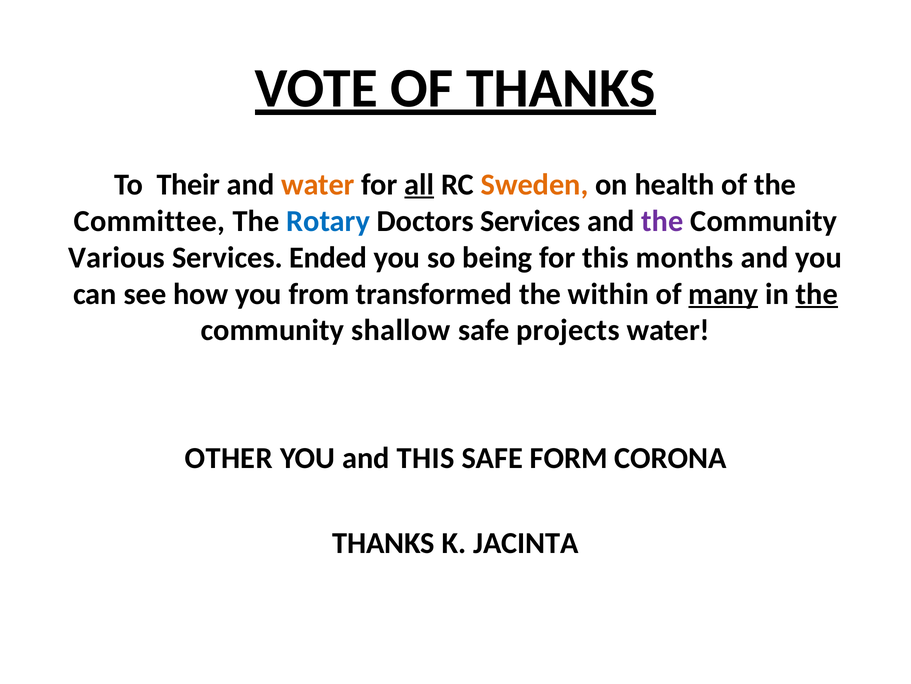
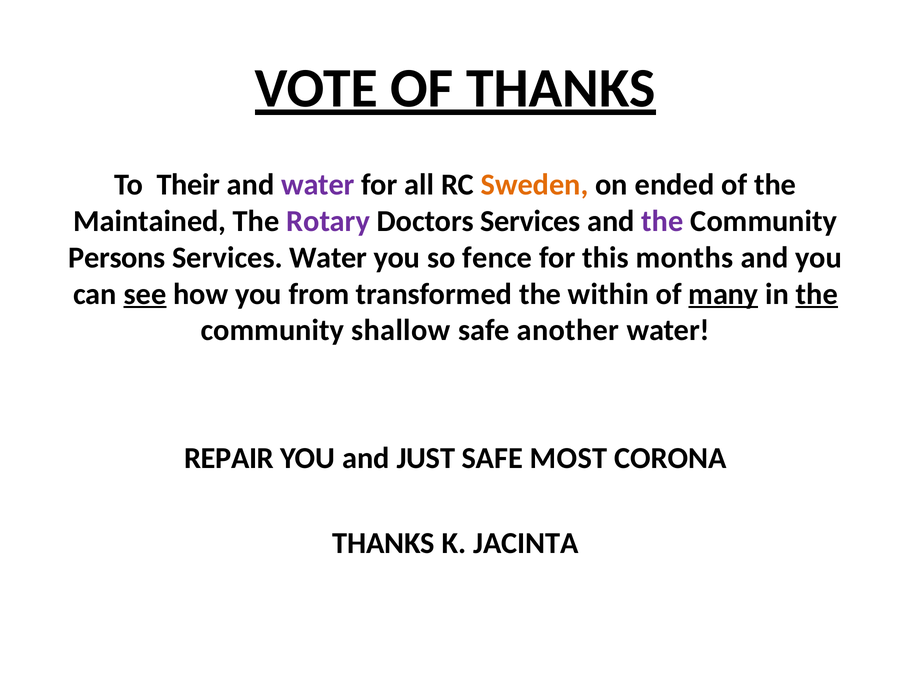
water colour: orange -> purple (318, 184)
all underline: present -> none (419, 184)
health: health -> ended (675, 184)
Committee: Committee -> Maintained (150, 221)
Rotary colour: blue -> purple (328, 221)
Various: Various -> Persons (117, 257)
Services Ended: Ended -> Water (328, 257)
being: being -> fence (497, 257)
see underline: none -> present (145, 294)
projects: projects -> another (568, 330)
OTHER: OTHER -> REPAIR (229, 458)
and THIS: THIS -> JUST (426, 458)
FORM: FORM -> MOST (569, 458)
